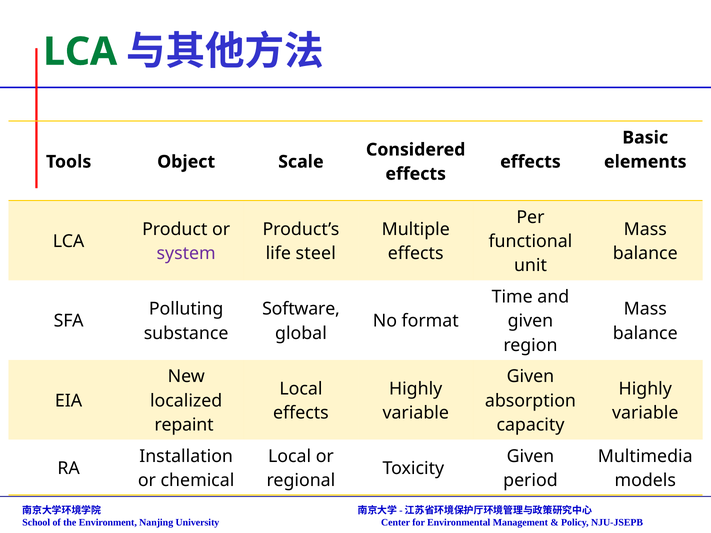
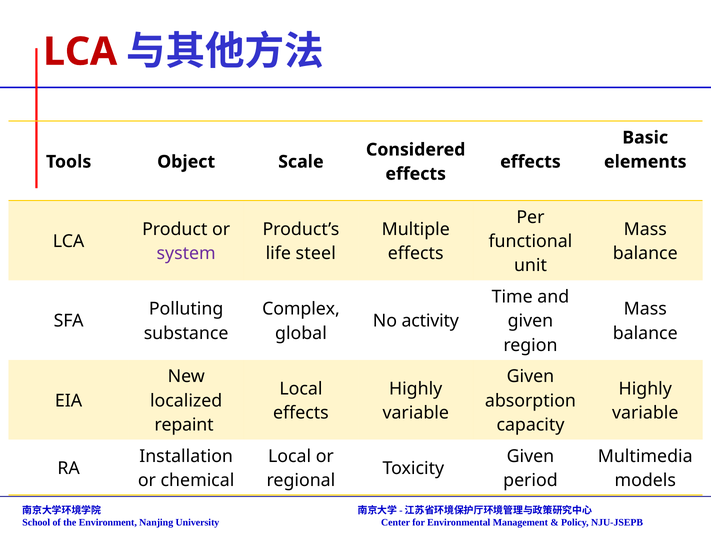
LCA colour: green -> red (80, 52)
Software: Software -> Complex (301, 309)
format: format -> activity (430, 321)
